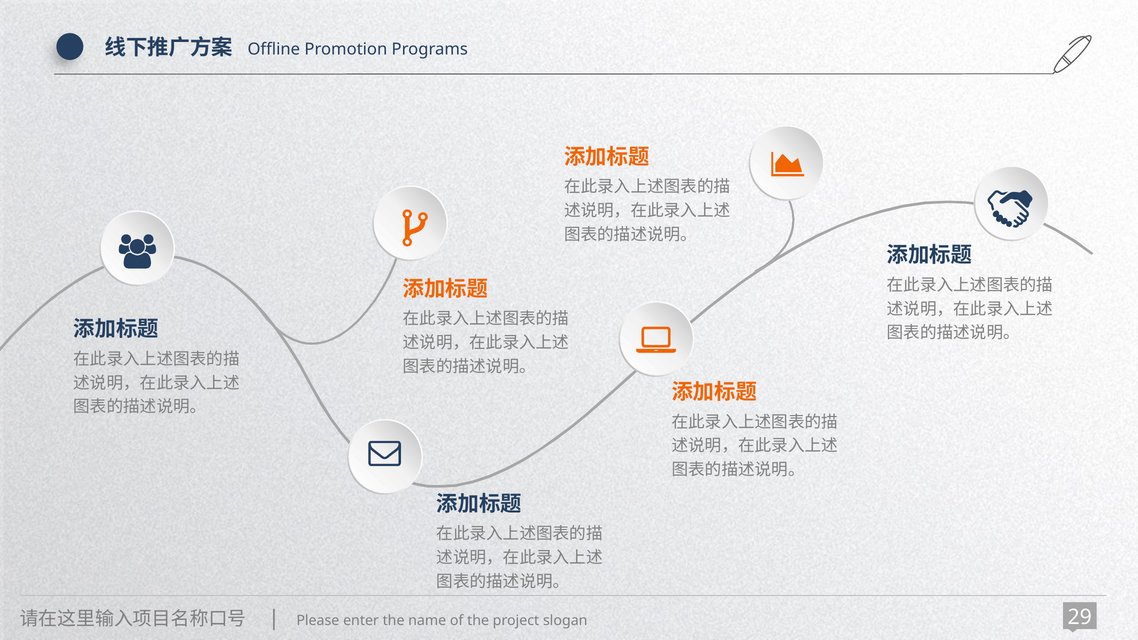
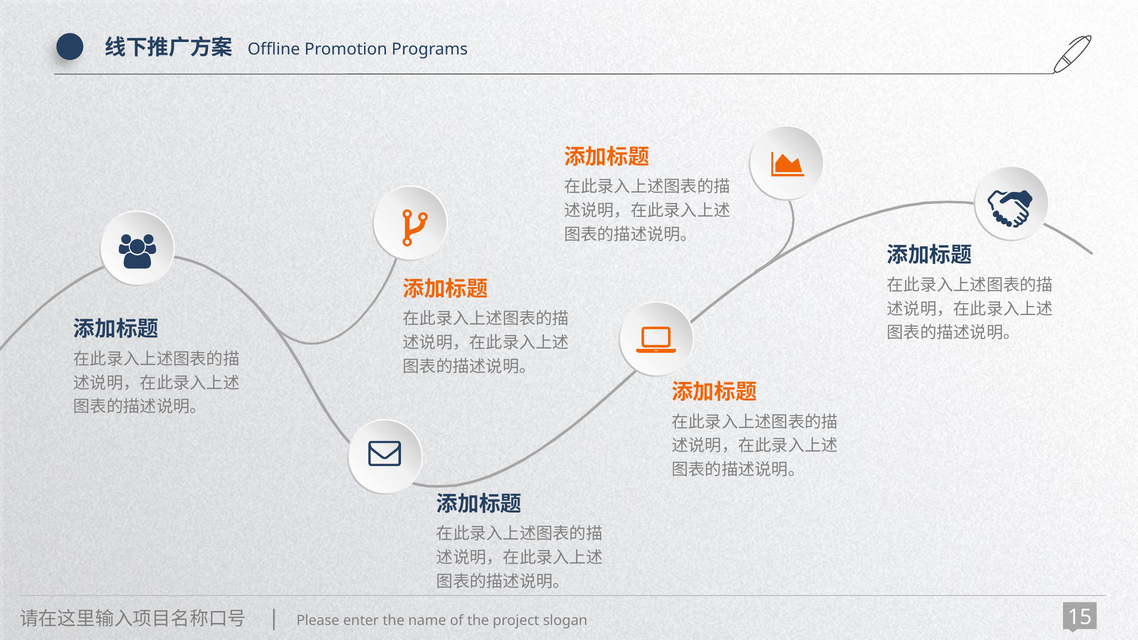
29: 29 -> 15 (1080, 617)
